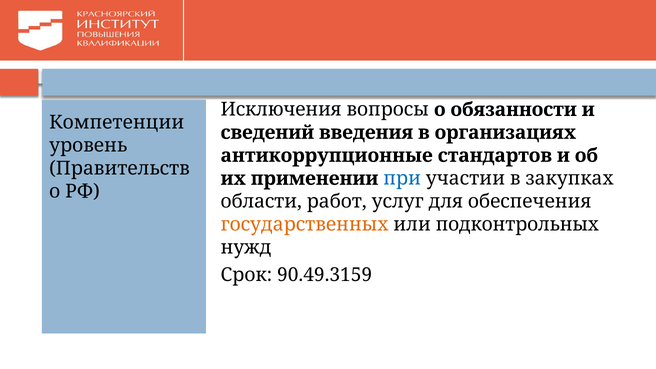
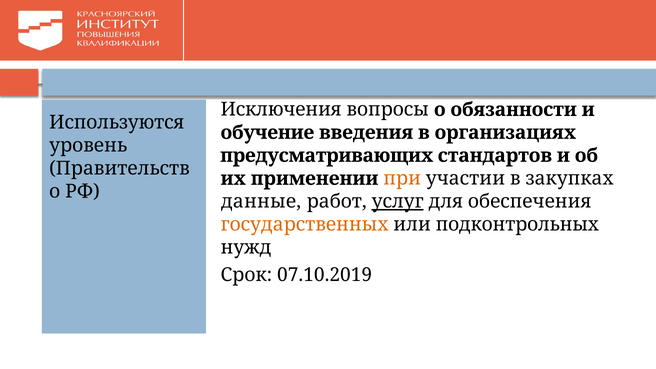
Компетенции: Компетенции -> Используются (117, 122)
сведений: сведений -> обучение (267, 133)
антикоррупционные: антикоррупционные -> предусматривающих (327, 156)
при colour: blue -> orange (402, 178)
области: области -> данные (261, 201)
услуг underline: none -> present (398, 201)
90.49.3159: 90.49.3159 -> 07.10.2019 (325, 275)
